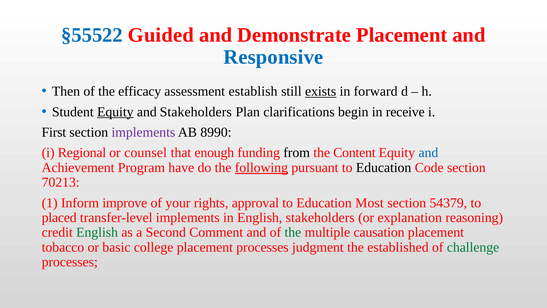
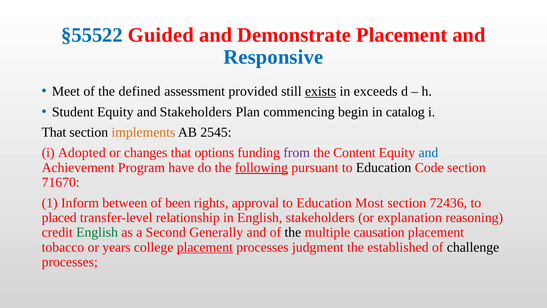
Then: Then -> Meet (66, 91)
efficacy: efficacy -> defined (140, 91)
establish: establish -> provided (253, 91)
forward: forward -> exceeds (376, 91)
Equity underline: present -> none (115, 112)
clarifications: clarifications -> commencing (299, 112)
receive: receive -> catalog (405, 112)
First: First -> That (54, 132)
implements colour: purple -> orange (143, 132)
8990: 8990 -> 2545 (216, 132)
Regional: Regional -> Adopted (82, 153)
counsel: counsel -> changes (146, 153)
enough: enough -> options (214, 153)
from colour: black -> purple (297, 153)
70213: 70213 -> 71670 (61, 182)
improve: improve -> between (125, 203)
your: your -> been (178, 203)
54379: 54379 -> 72436 (448, 203)
transfer-level implements: implements -> relationship (188, 217)
Comment: Comment -> Generally (216, 232)
the colour: green -> black (293, 232)
basic: basic -> years (117, 247)
placement underline: none -> present (205, 247)
challenge colour: green -> black (473, 247)
